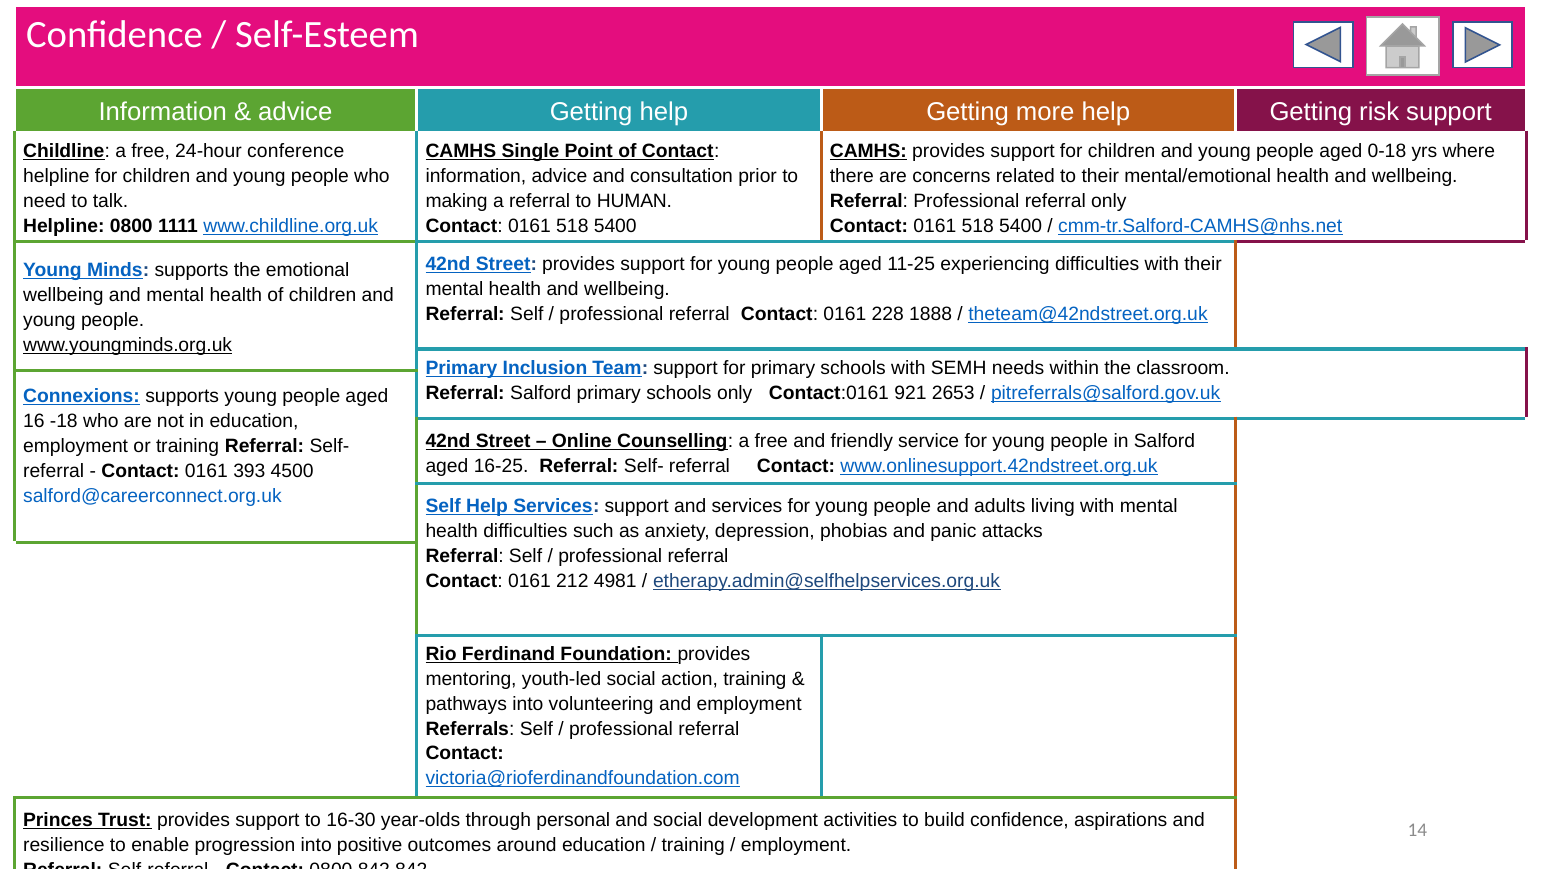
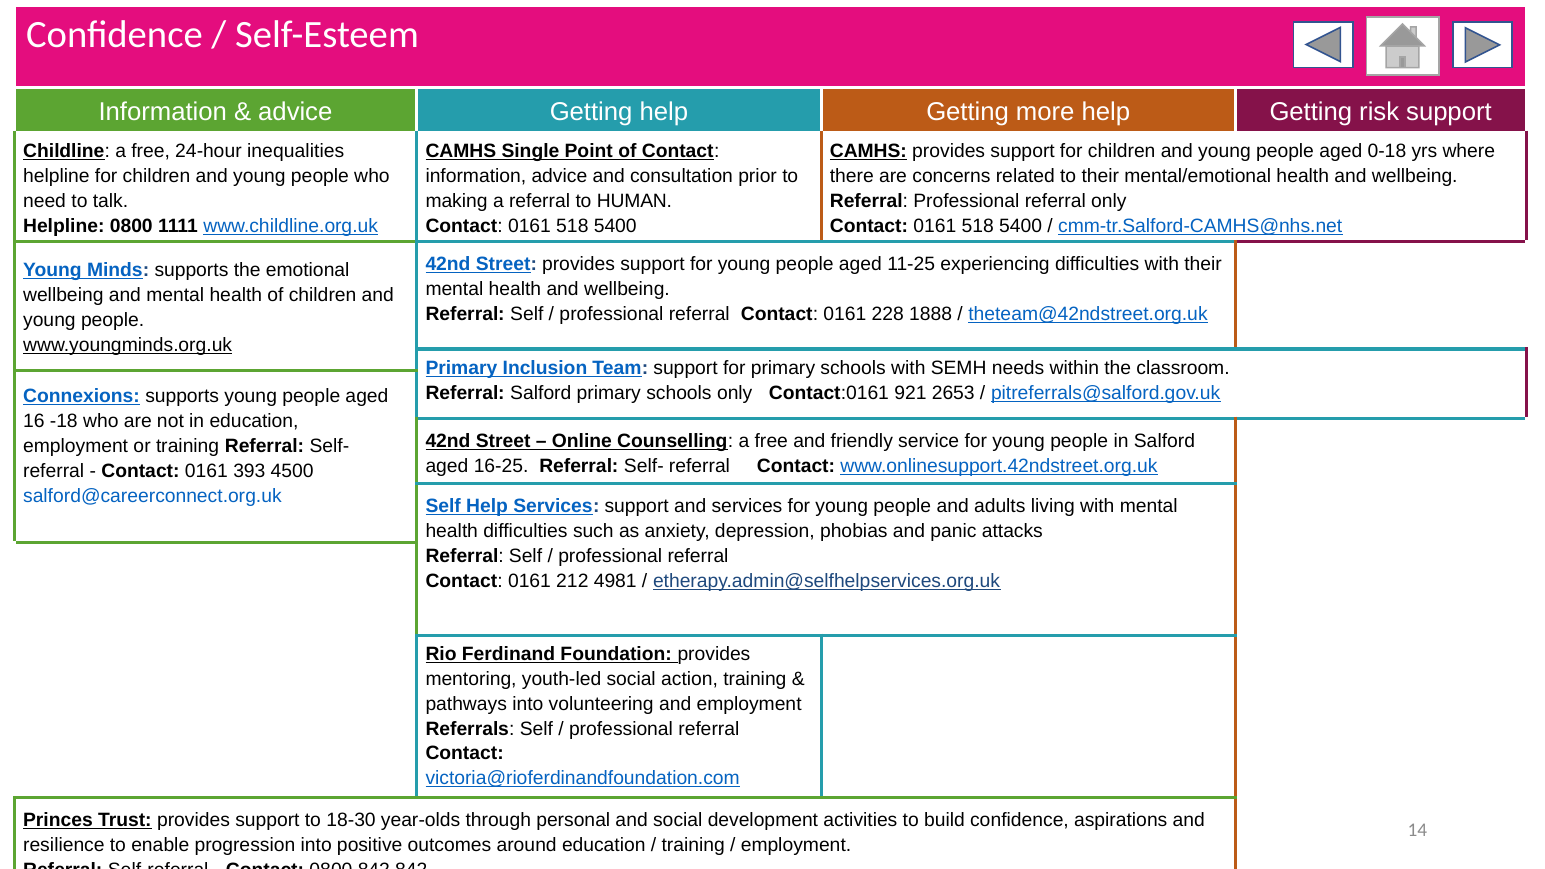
conference: conference -> inequalities (296, 151)
16-30: 16-30 -> 18-30 (351, 821)
